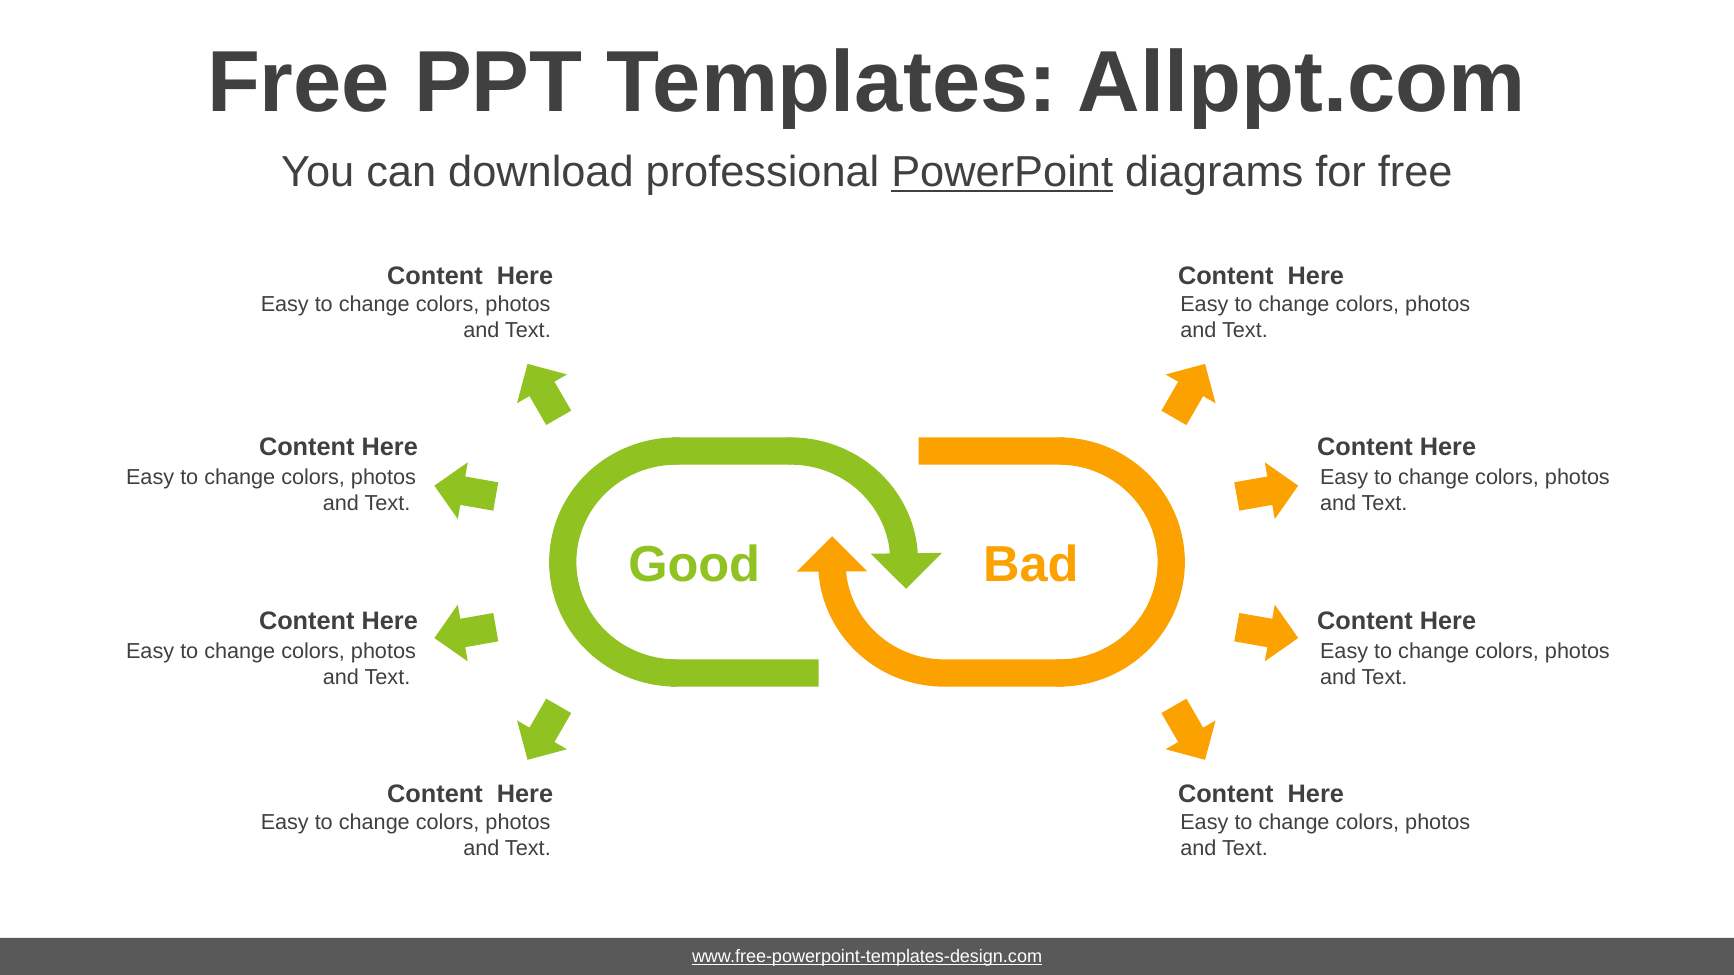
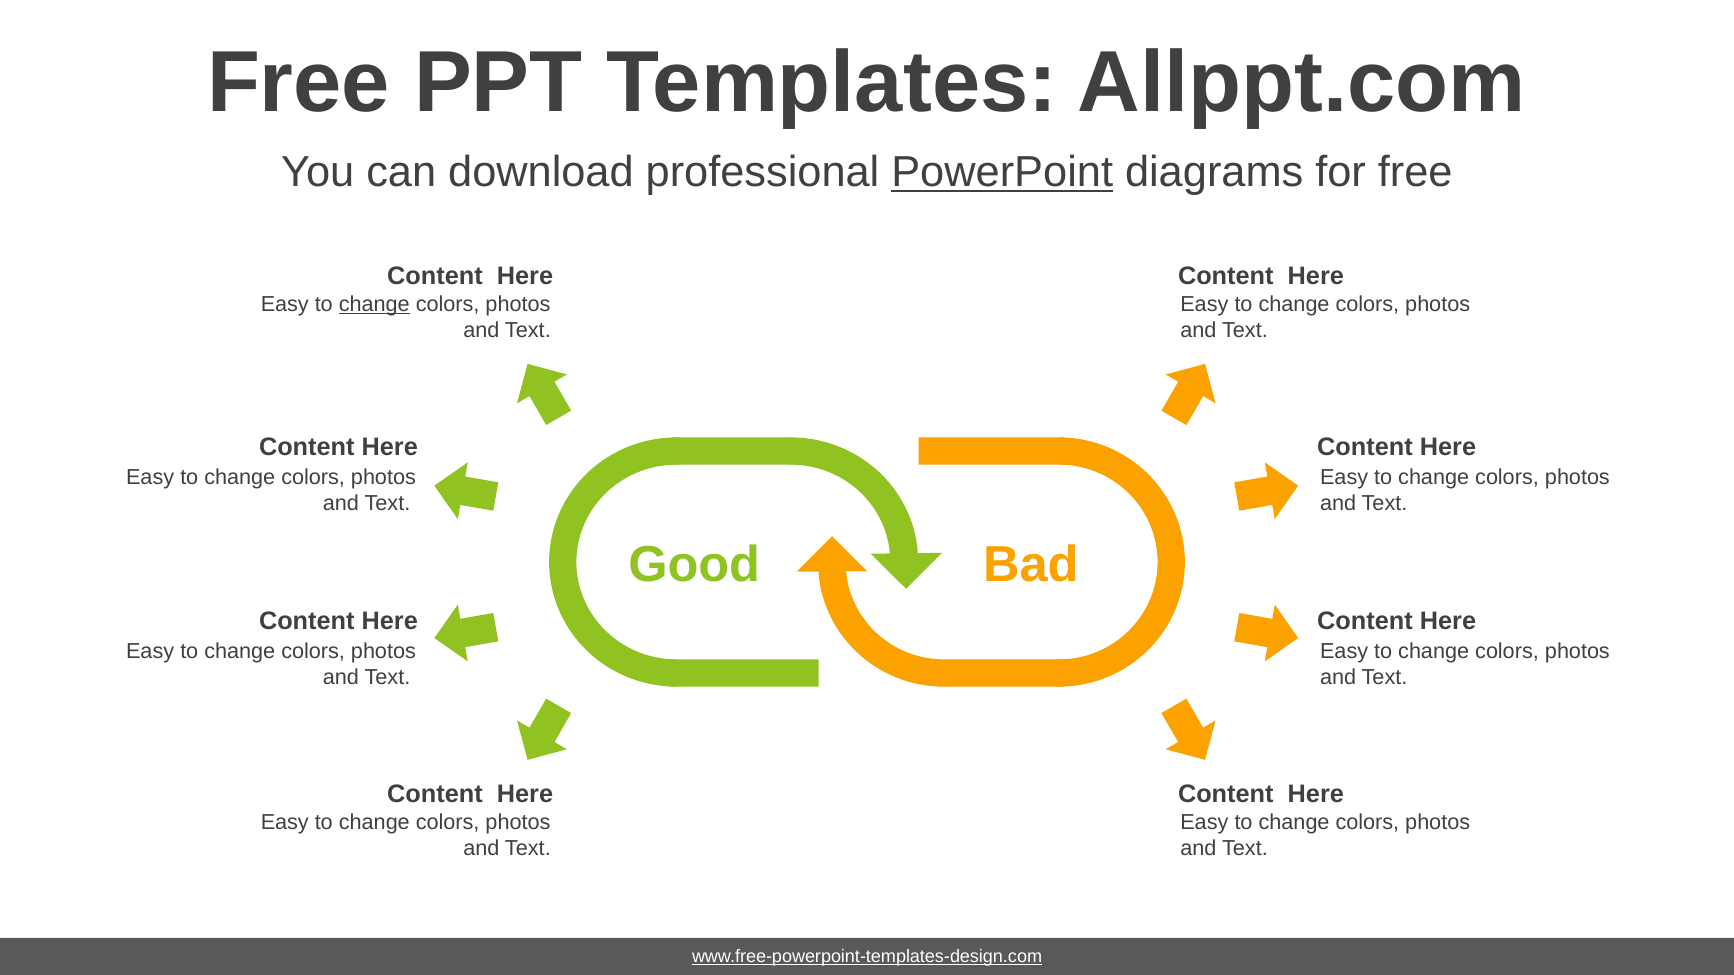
change underline: none -> present (374, 304)
